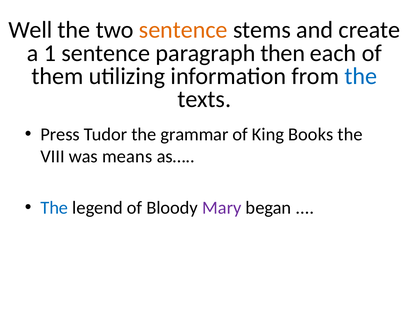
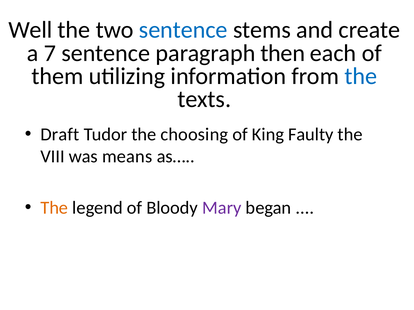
sentence colour: orange -> blue (183, 30)
1: 1 -> 7 (50, 53)
Press: Press -> Draft (60, 135)
grammar: grammar -> choosing (194, 135)
Books: Books -> Faulty (311, 135)
The colour: blue -> orange (54, 208)
